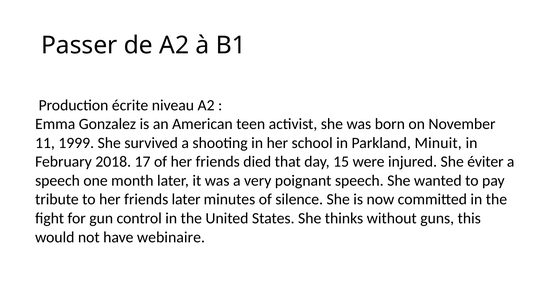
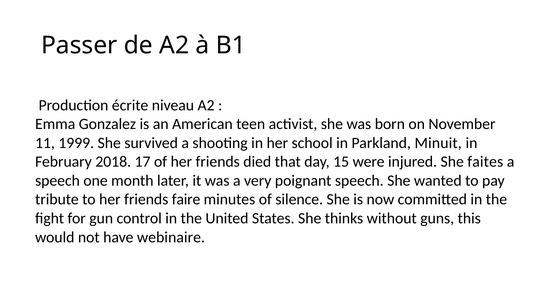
éviter: éviter -> faites (485, 162)
friends later: later -> faire (186, 199)
